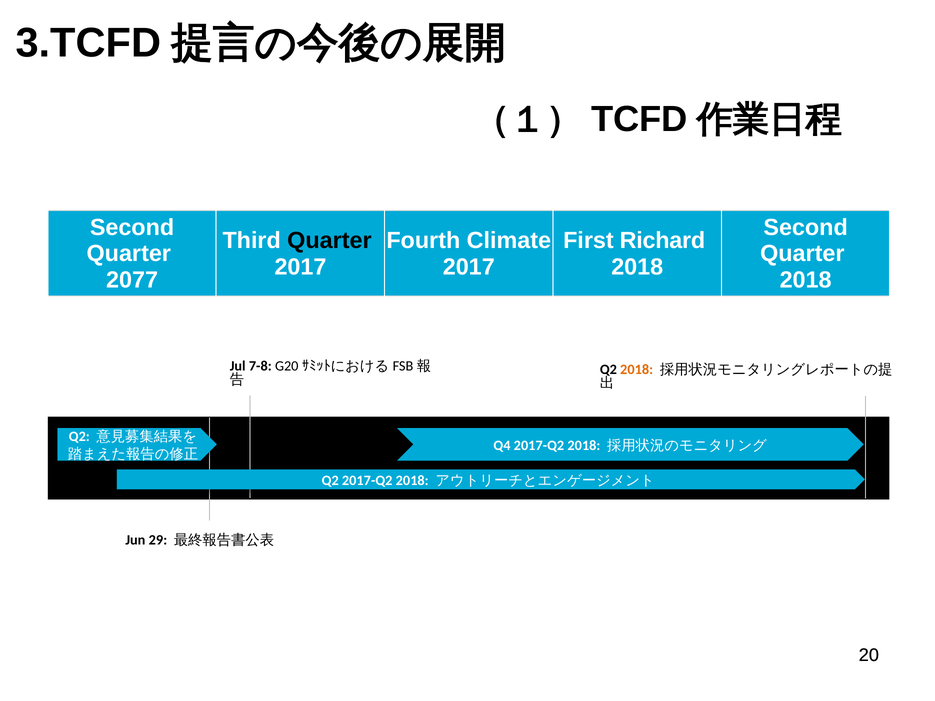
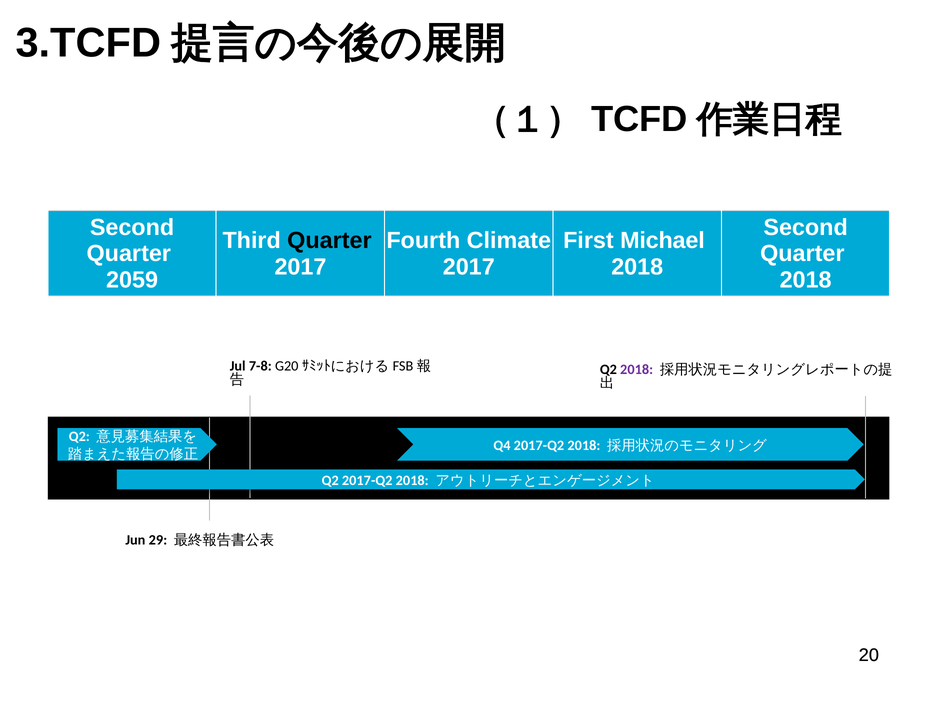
Richard: Richard -> Michael (662, 241)
2077: 2077 -> 2059 (132, 280)
2018 colour: orange -> purple (637, 370)
